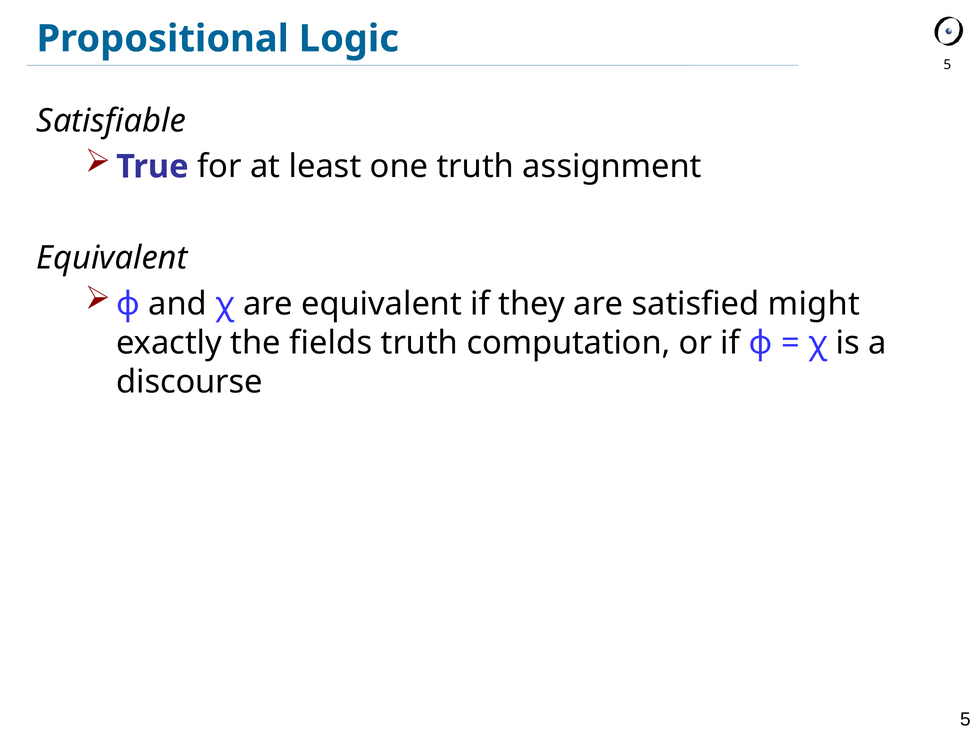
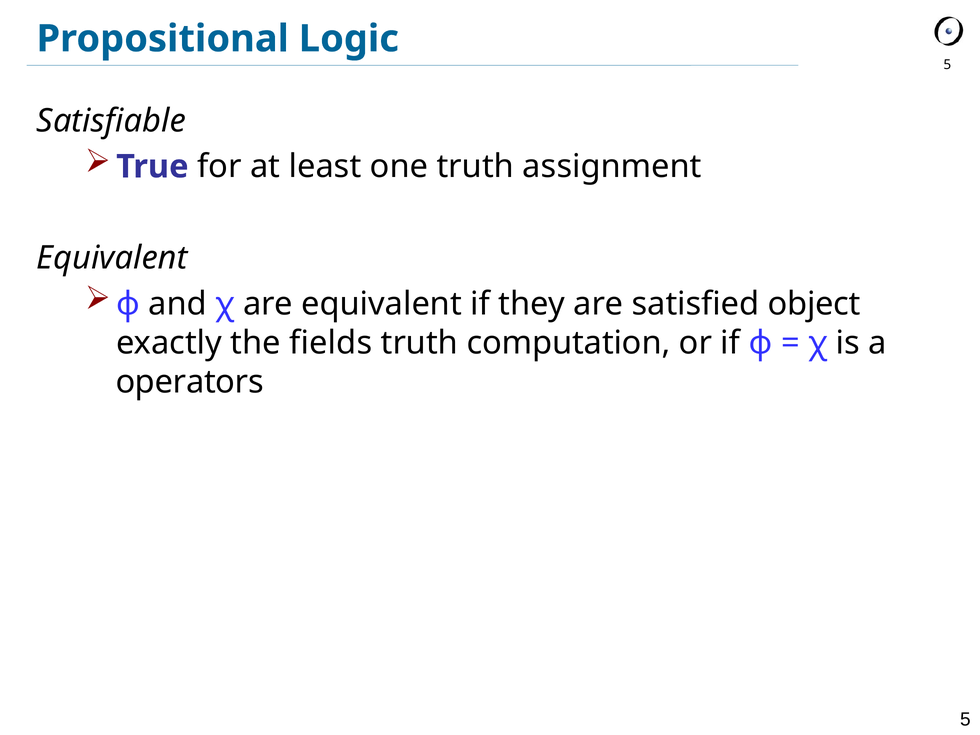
might: might -> object (814, 304)
discourse: discourse -> operators (190, 382)
